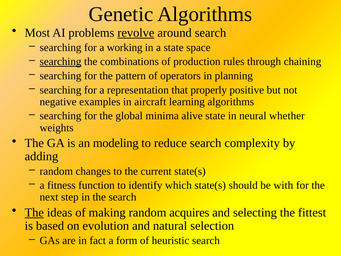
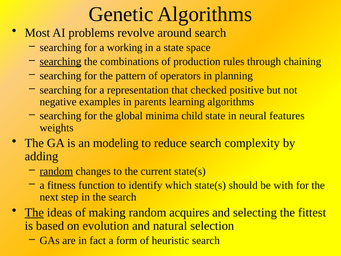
revolve underline: present -> none (136, 33)
properly: properly -> checked (209, 90)
aircraft: aircraft -> parents (150, 102)
alive: alive -> child (192, 116)
whether: whether -> features (287, 116)
random underline: none -> present (56, 171)
